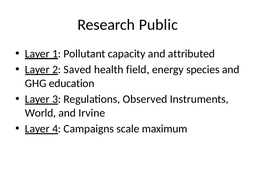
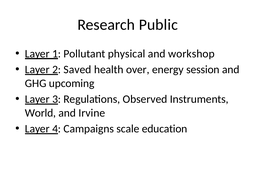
capacity: capacity -> physical (127, 54)
attributed: attributed -> workshop (191, 54)
field: field -> over (138, 70)
species: species -> session (203, 70)
education: education -> upcoming (72, 83)
maximum: maximum -> education (165, 129)
